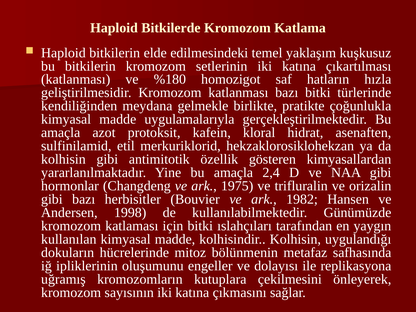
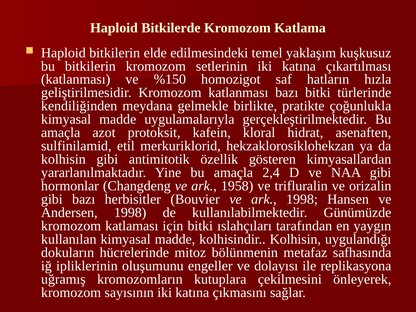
%180: %180 -> %150 (170, 79)
1975: 1975 -> 1958 (237, 186)
ark 1982: 1982 -> 1998 (302, 199)
